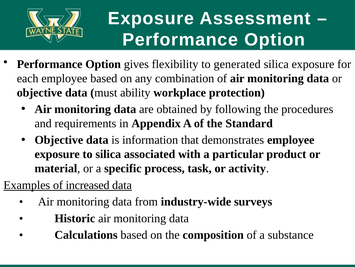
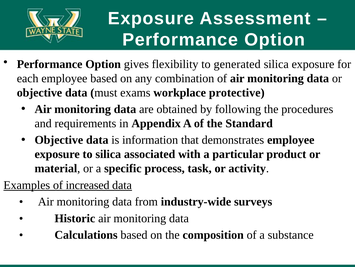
ability: ability -> exams (135, 92)
protection: protection -> protective (237, 92)
